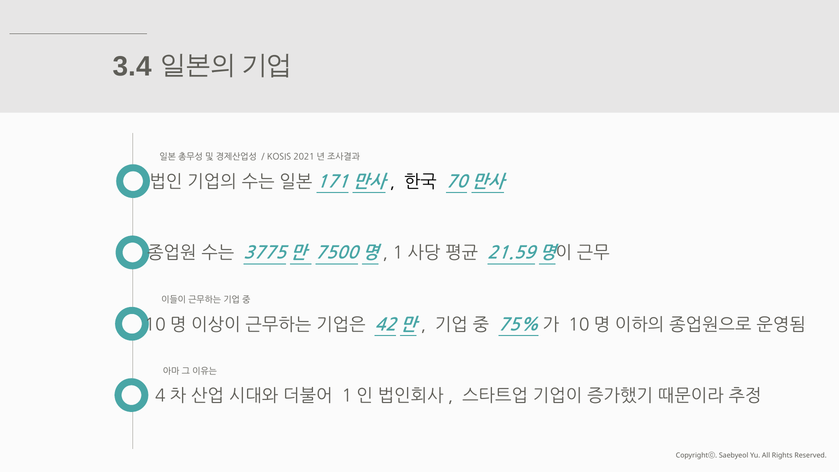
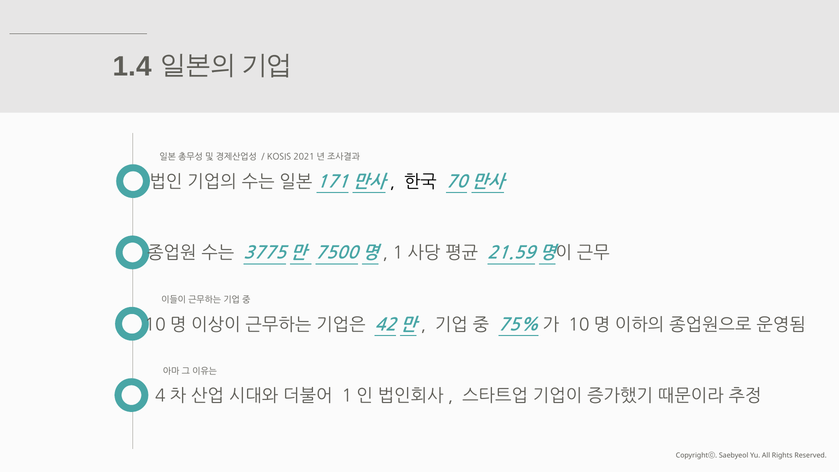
3.4: 3.4 -> 1.4 (132, 67)
